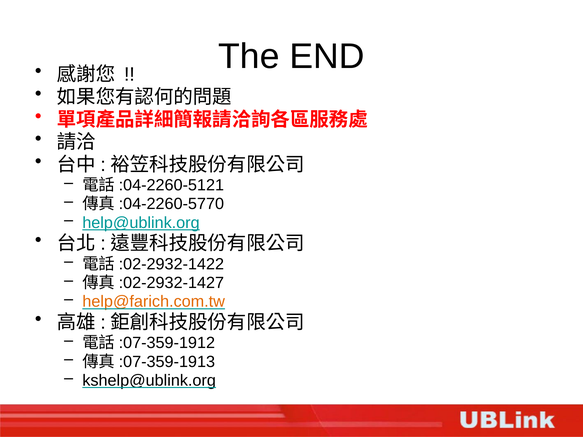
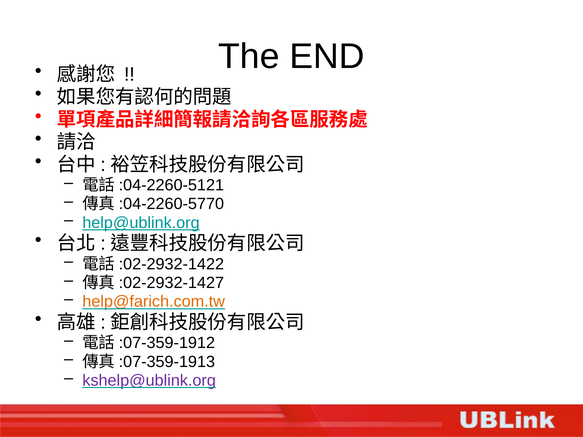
kshelp@ublink.org colour: black -> purple (149, 381)
